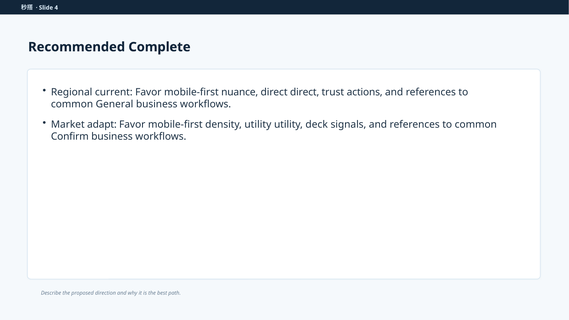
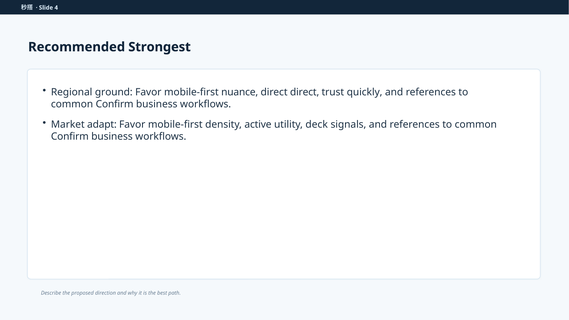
Complete: Complete -> Strongest (160, 47)
current: current -> ground (114, 92)
actions: actions -> quickly (365, 92)
General: General -> Confirm (115, 104)
density utility: utility -> active (258, 125)
